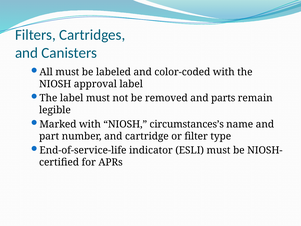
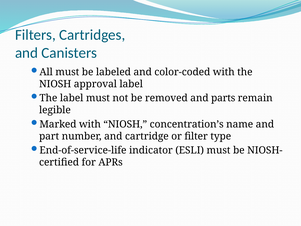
circumstances’s: circumstances’s -> concentration’s (187, 124)
